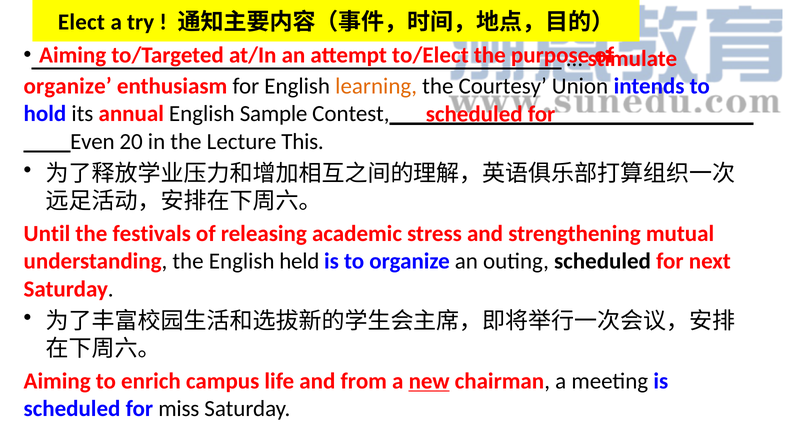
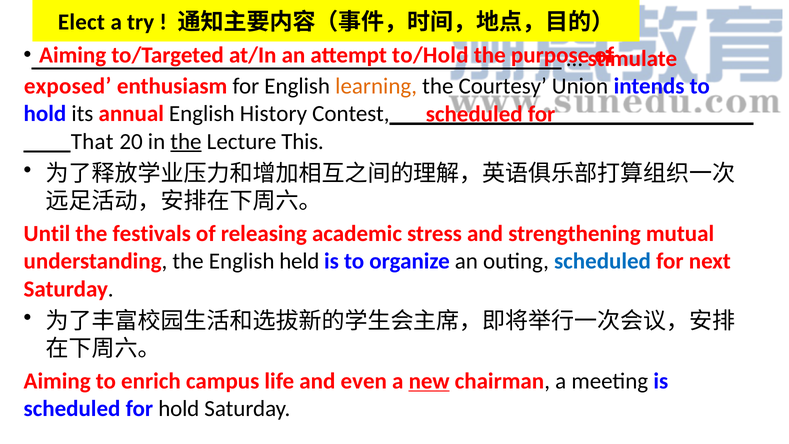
to/Elect: to/Elect -> to/Hold (430, 55)
organize: organize -> exposed (68, 86)
Sample: Sample -> History (273, 114)
Even: Even -> That (92, 141)
the underline: none -> present (186, 141)
scheduled colour: black -> blue (603, 261)
from: from -> even (364, 381)
for miss: miss -> hold (179, 409)
